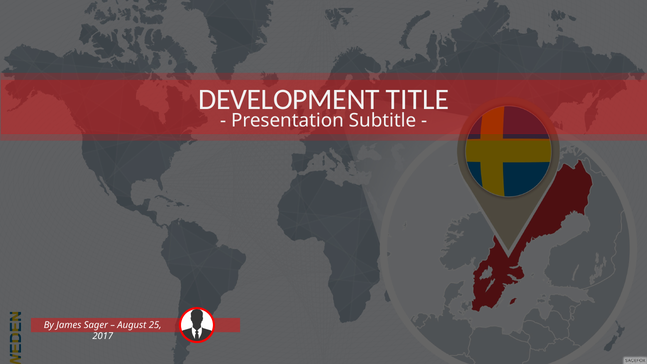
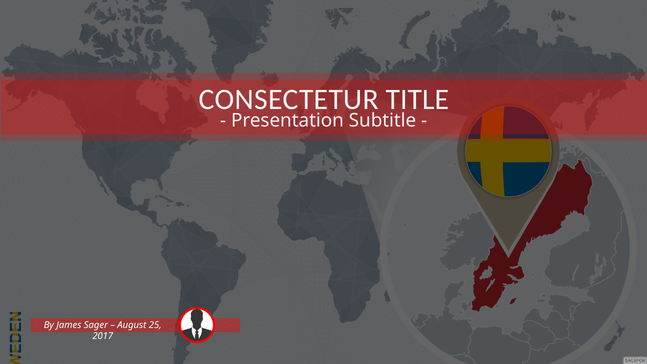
DEVELOPMENT: DEVELOPMENT -> CONSECTETUR (289, 99)
